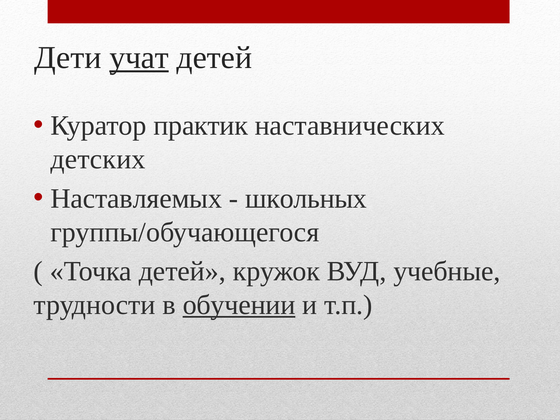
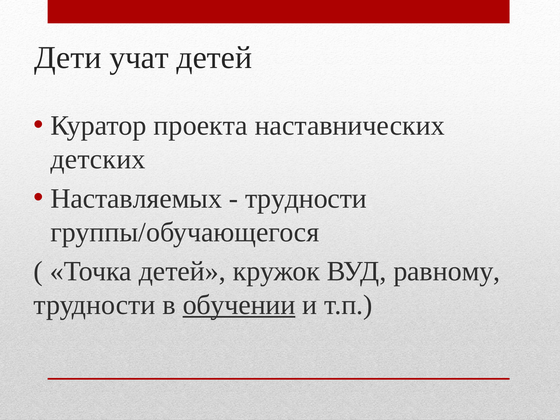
учат underline: present -> none (139, 58)
практик: практик -> проекта (201, 126)
школьных: школьных -> трудности (306, 199)
учебные: учебные -> равному (447, 271)
